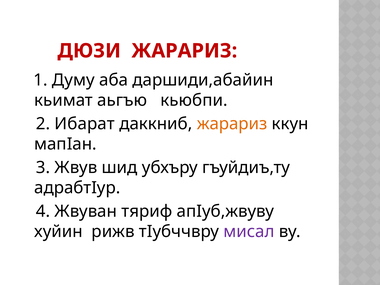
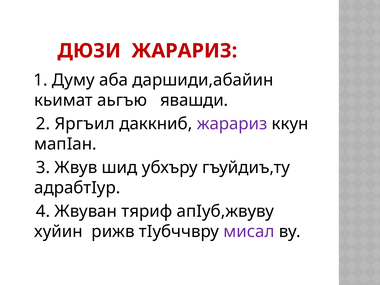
кьюбпи: кьюбпи -> явашди (194, 100)
Ибарат: Ибарат -> Яргъил (85, 124)
жарариз colour: orange -> purple (232, 124)
